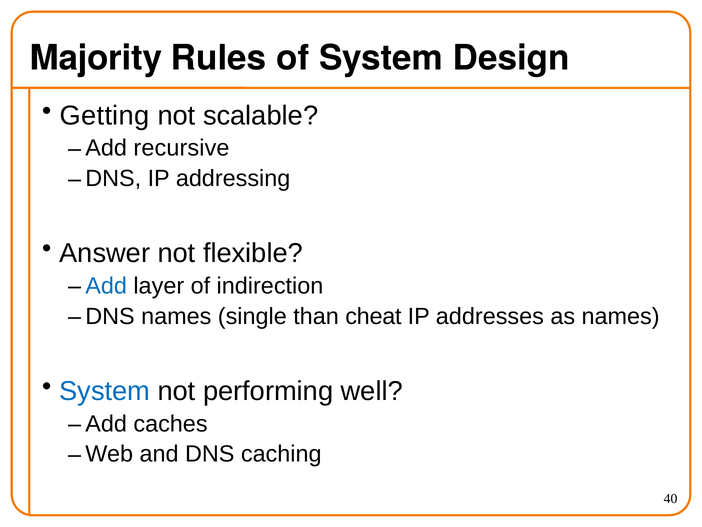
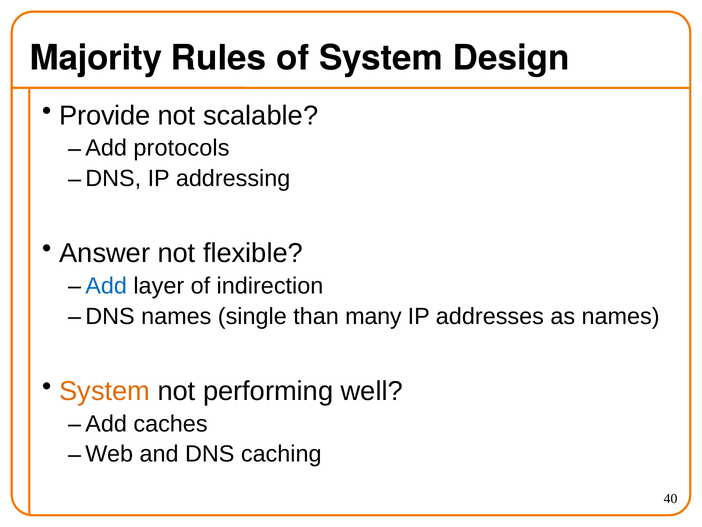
Getting: Getting -> Provide (105, 115)
recursive: recursive -> protocols (181, 148)
cheat: cheat -> many (373, 316)
System colour: blue -> orange (105, 391)
